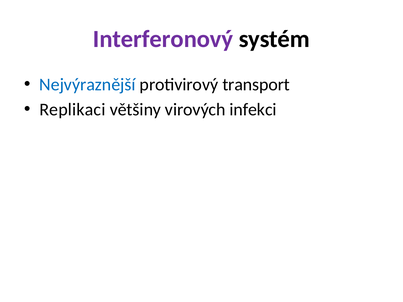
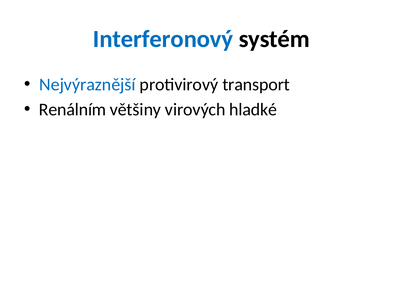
Interferonový colour: purple -> blue (163, 39)
Replikaci: Replikaci -> Renálním (73, 110)
infekci: infekci -> hladké (253, 110)
